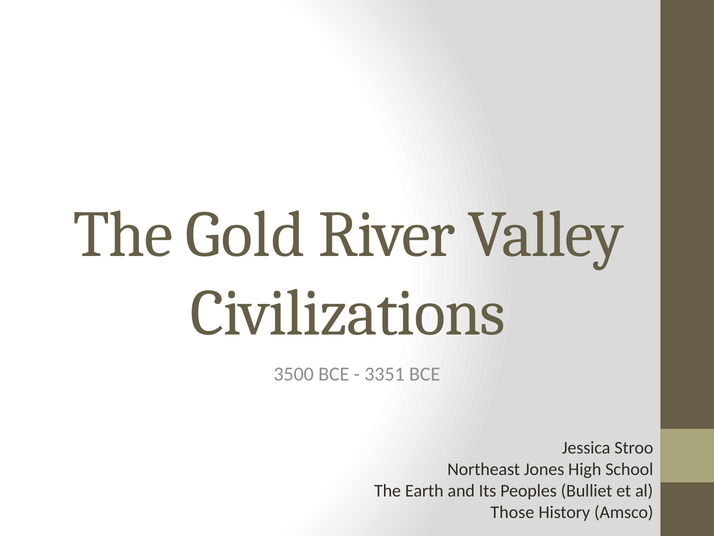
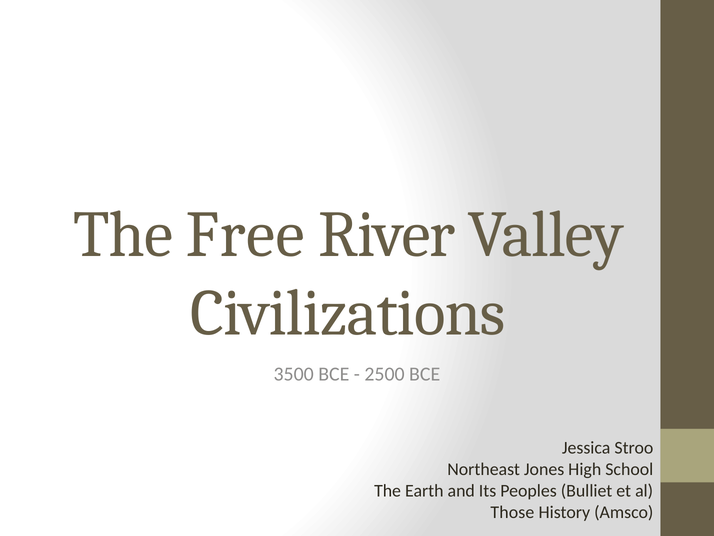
Gold: Gold -> Free (245, 234)
3351: 3351 -> 2500 (385, 374)
